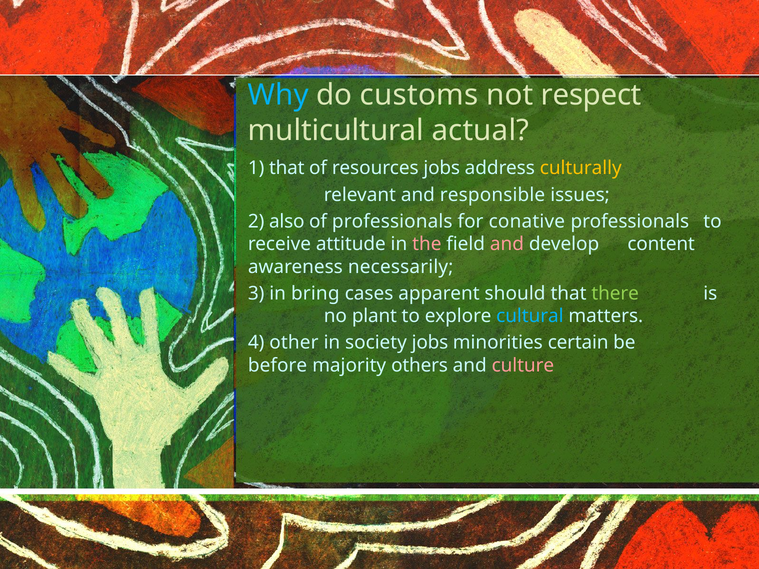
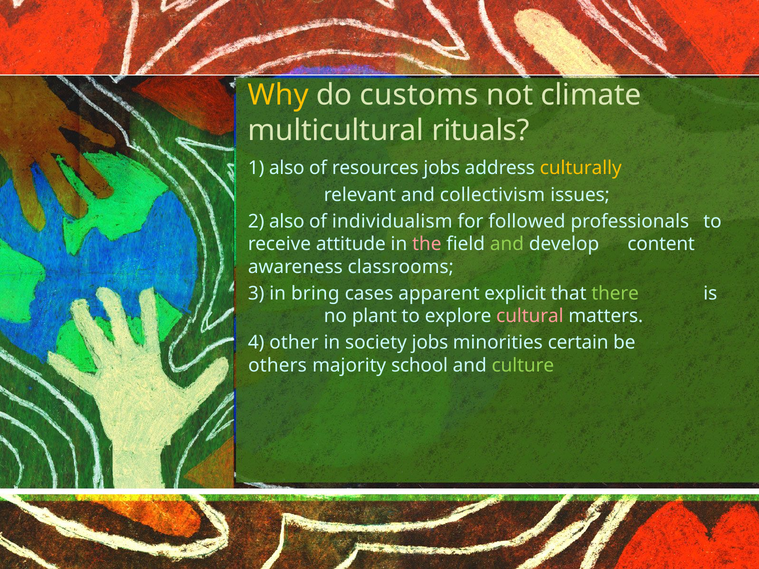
Why colour: light blue -> yellow (278, 95)
respect: respect -> climate (591, 95)
actual: actual -> rituals (481, 130)
1 that: that -> also (287, 168)
responsible: responsible -> collectivism (492, 195)
of professionals: professionals -> individualism (392, 221)
conative: conative -> followed (527, 221)
and colour: pink -> light green (507, 244)
necessarily: necessarily -> classrooms (401, 267)
should: should -> explicit (515, 294)
cultural colour: light blue -> pink (530, 316)
before: before -> others (278, 366)
others: others -> school (420, 366)
culture colour: pink -> light green (523, 366)
